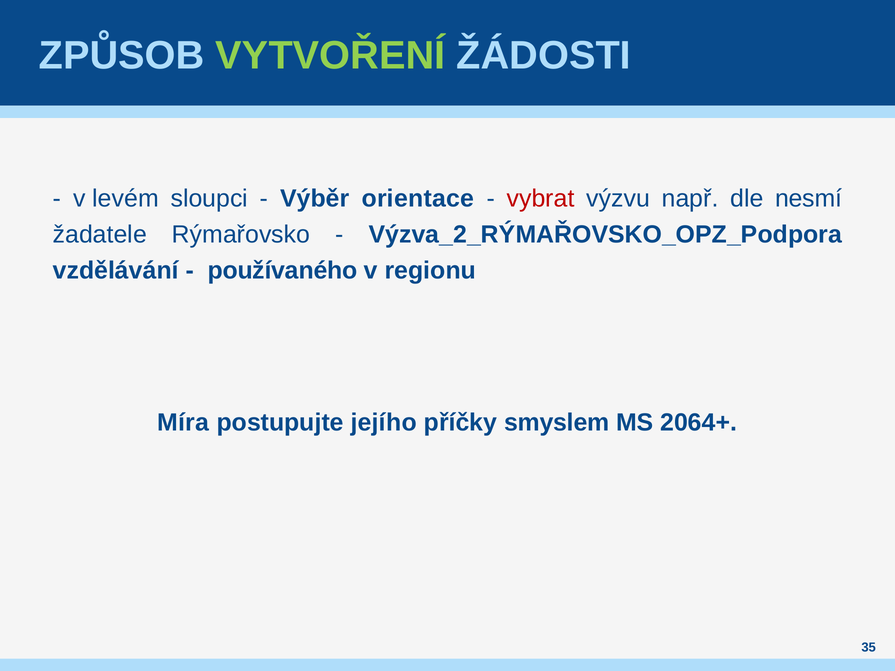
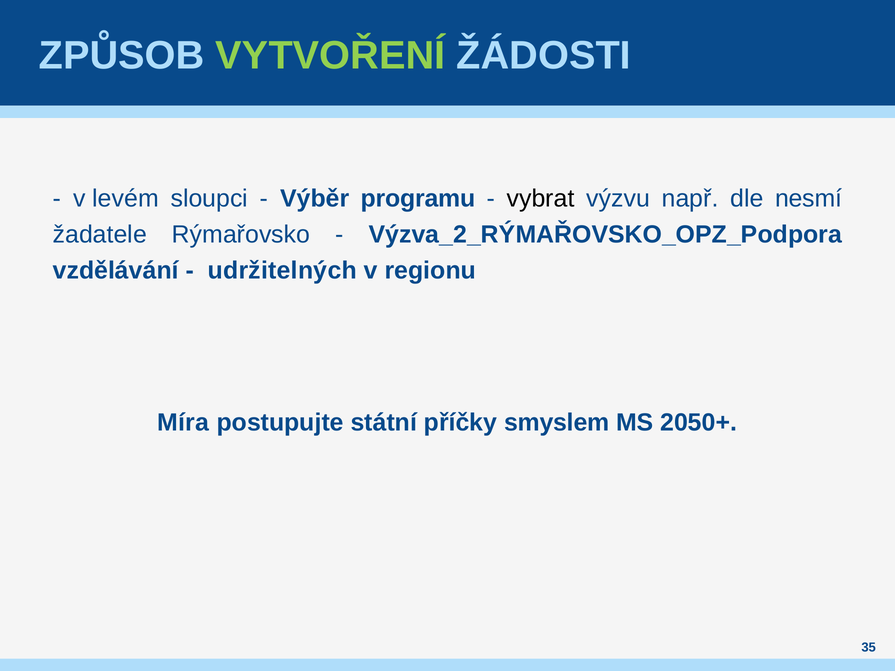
orientace: orientace -> programu (418, 199)
vybrat colour: red -> black (541, 199)
používaného: používaného -> udržitelných (282, 270)
jejího: jejího -> státní (384, 423)
2064+: 2064+ -> 2050+ (699, 423)
